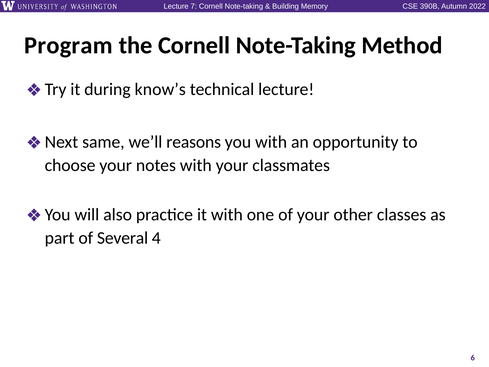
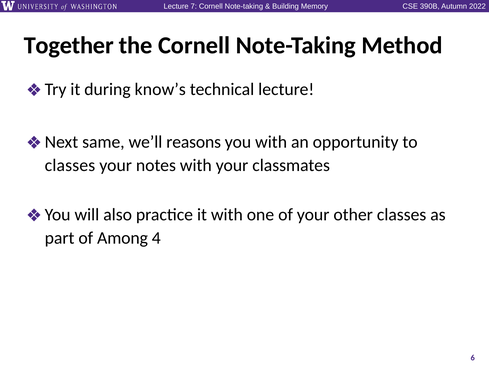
Program: Program -> Together (69, 45)
choose: choose -> classes (70, 165)
Several: Several -> Among (123, 238)
